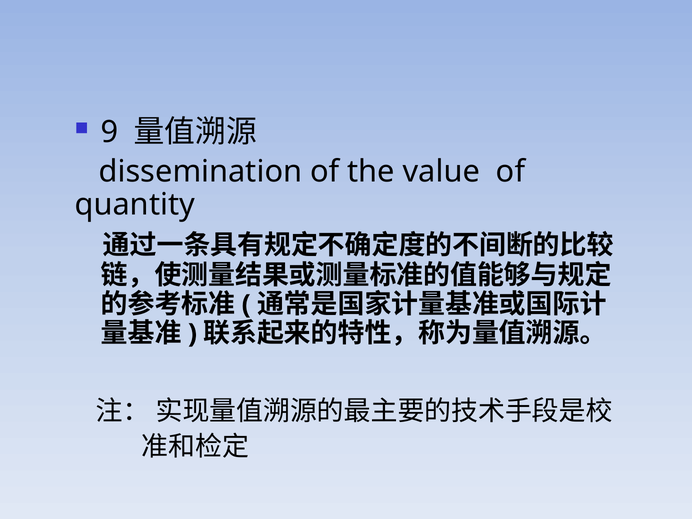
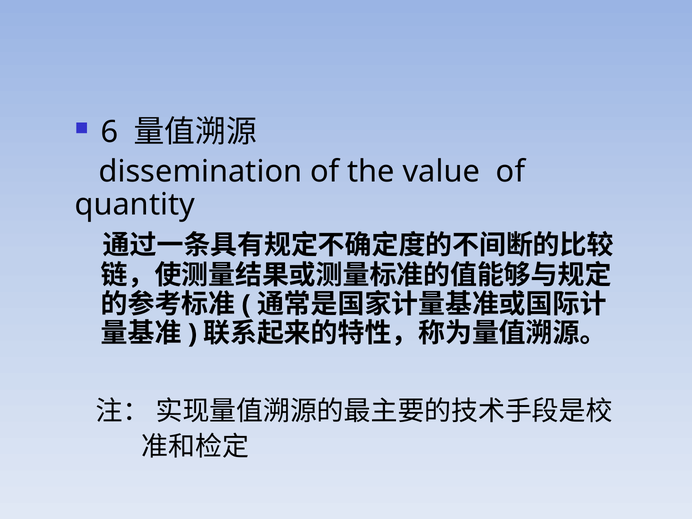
9: 9 -> 6 (110, 132)
